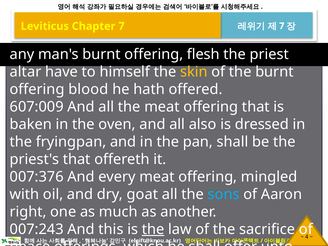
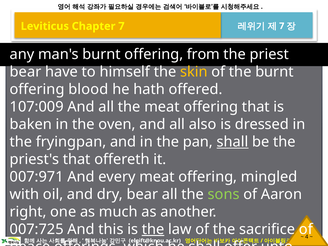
flesh: flesh -> from (203, 54)
altar: altar -> bear (25, 72)
607:009: 607:009 -> 107:009 (37, 107)
shall underline: none -> present (233, 142)
007:376: 007:376 -> 007:971 (37, 177)
dry goat: goat -> bear (142, 194)
sons colour: light blue -> light green (224, 194)
007:243: 007:243 -> 007:725 (37, 229)
